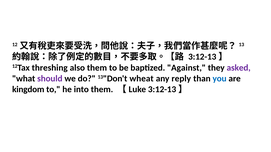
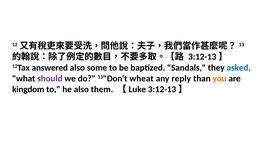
threshing: threshing -> answered (50, 68)
also them: them -> some (97, 68)
Against: Against -> Sandals (187, 68)
asked colour: purple -> blue (239, 68)
you colour: blue -> orange (220, 79)
he into: into -> also (81, 90)
